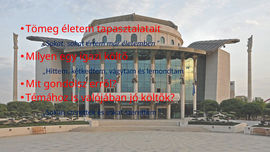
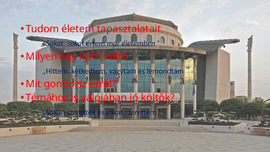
Tömeg: Tömeg -> Tudom (42, 29)
